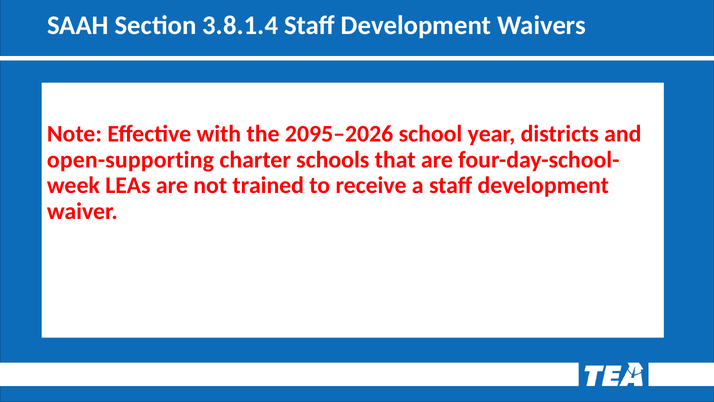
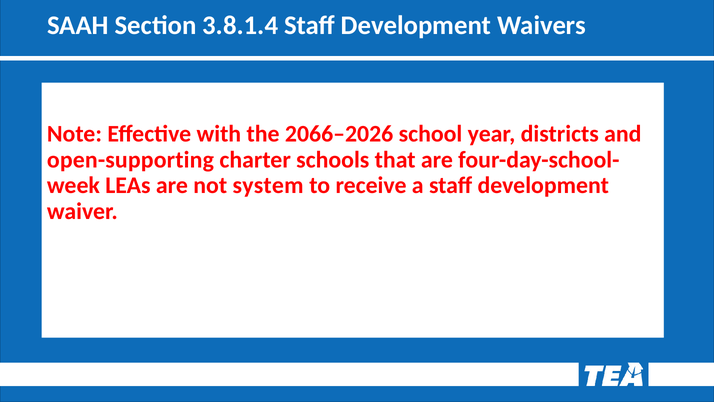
2095–2026: 2095–2026 -> 2066–2026 (339, 134)
trained: trained -> system (268, 185)
